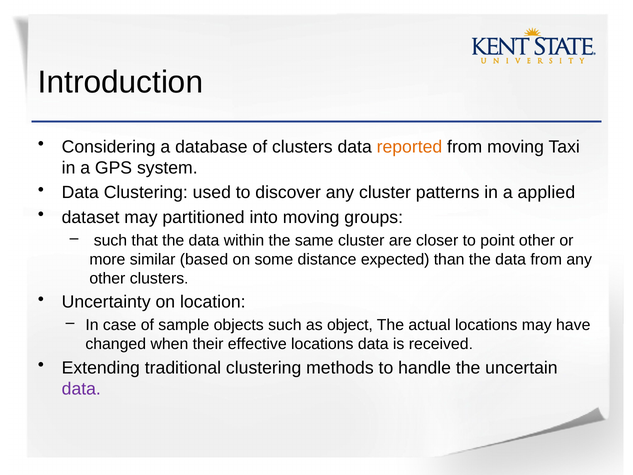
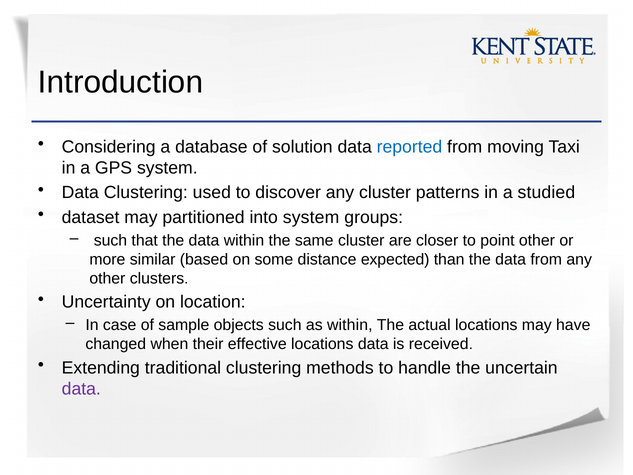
of clusters: clusters -> solution (302, 147)
reported colour: orange -> blue (409, 147)
applied: applied -> studied (546, 193)
into moving: moving -> system (311, 217)
as object: object -> within (350, 325)
